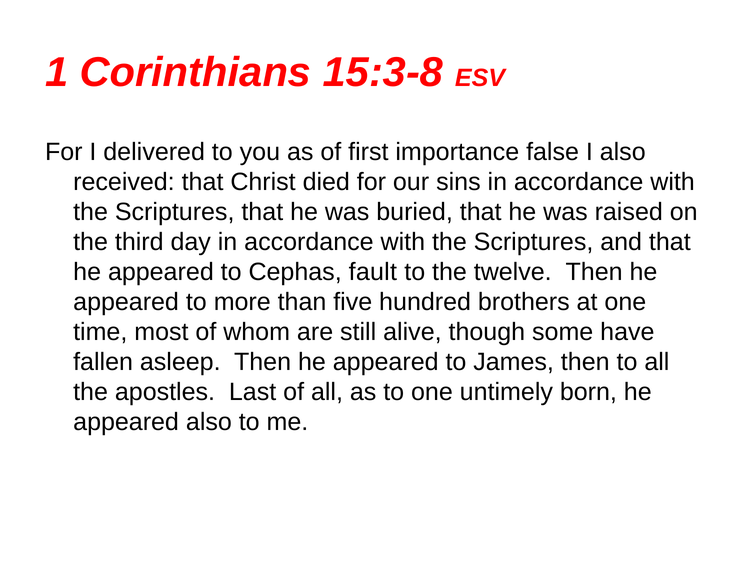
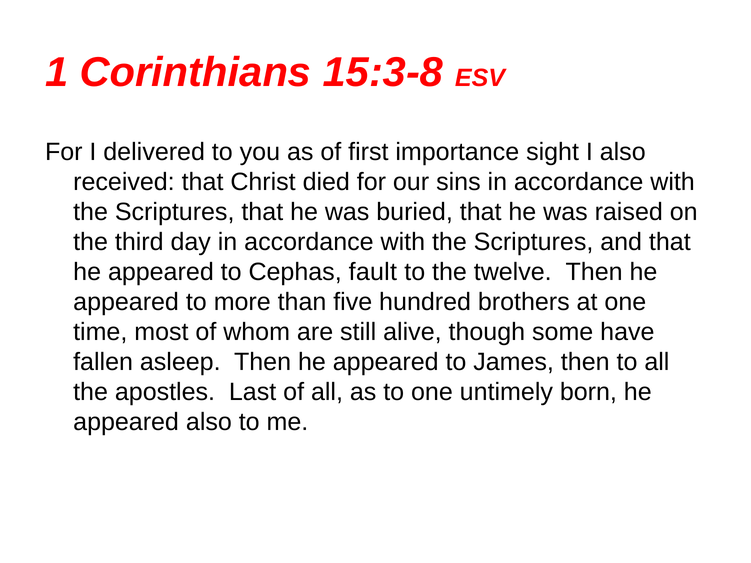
false: false -> sight (553, 152)
